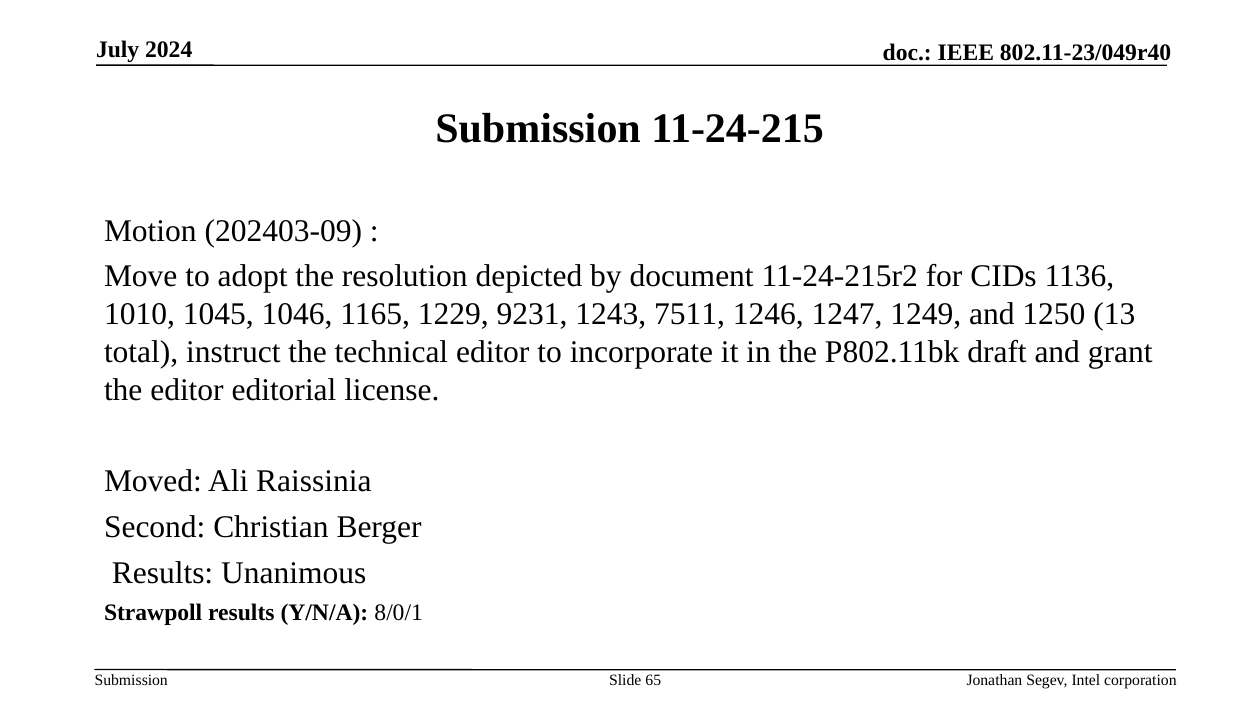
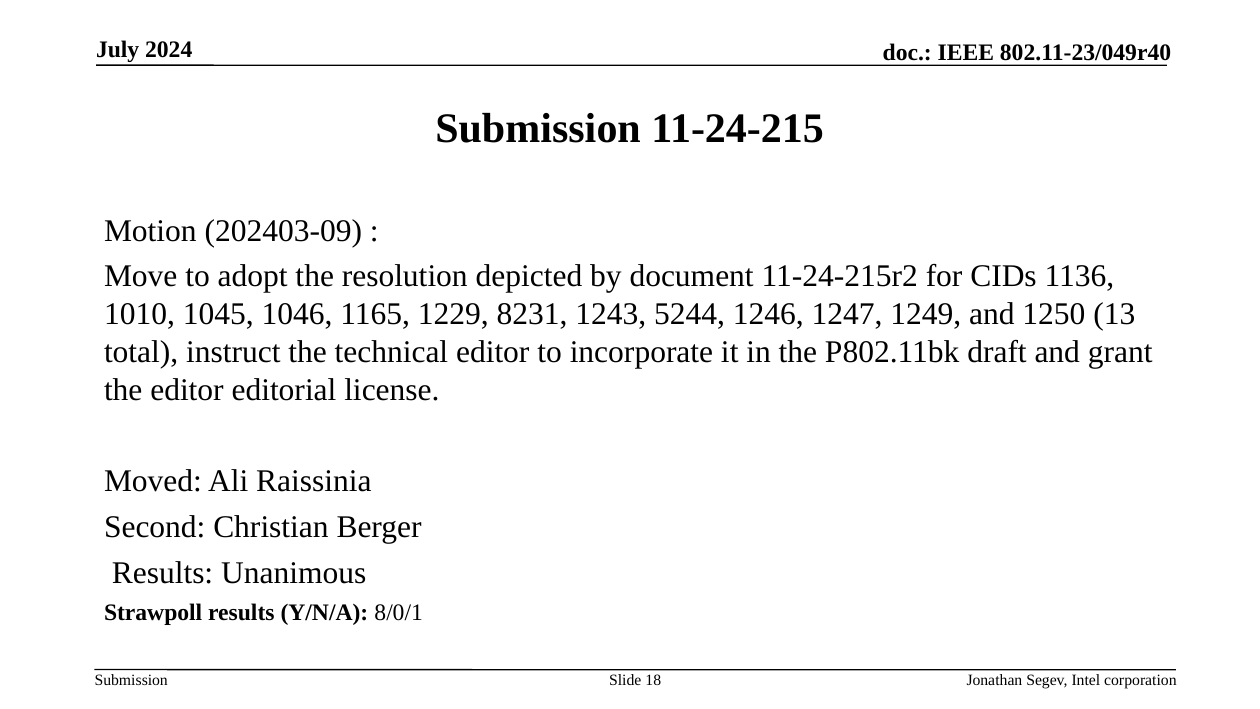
9231: 9231 -> 8231 (532, 314)
7511: 7511 -> 5244 (690, 314)
65: 65 -> 18 (653, 680)
